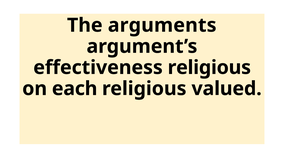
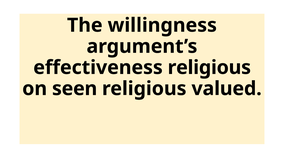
arguments: arguments -> willingness (162, 25)
each: each -> seen (75, 88)
